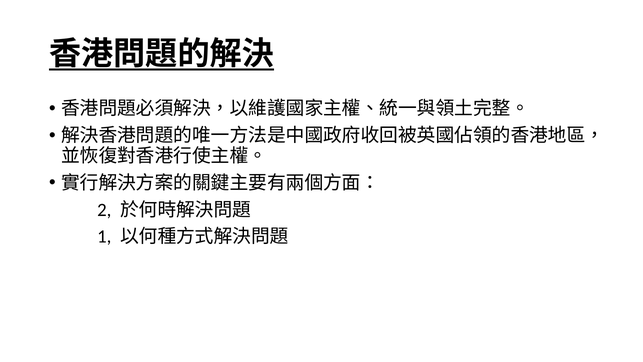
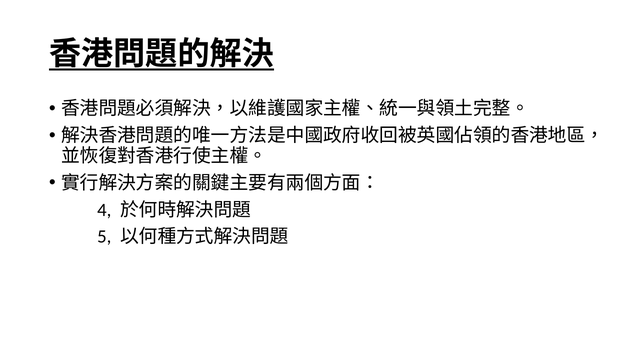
2: 2 -> 4 (104, 210)
1: 1 -> 5 (104, 237)
